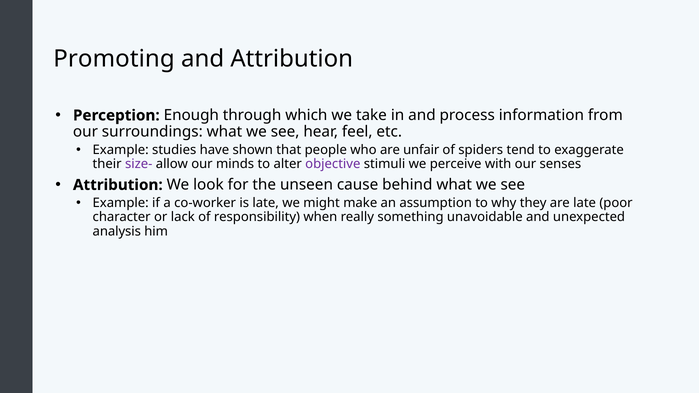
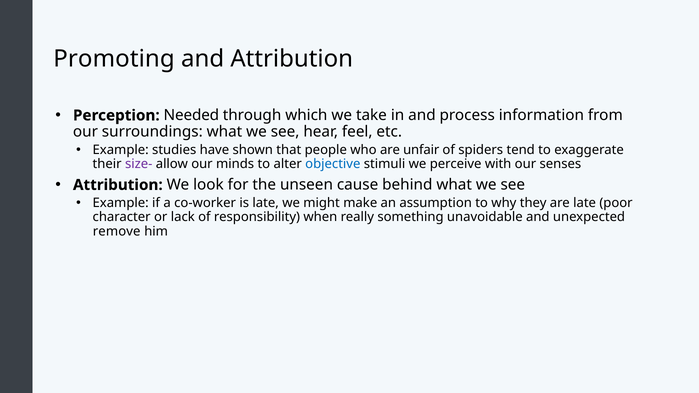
Enough: Enough -> Needed (191, 115)
objective colour: purple -> blue (333, 164)
analysis: analysis -> remove (117, 231)
